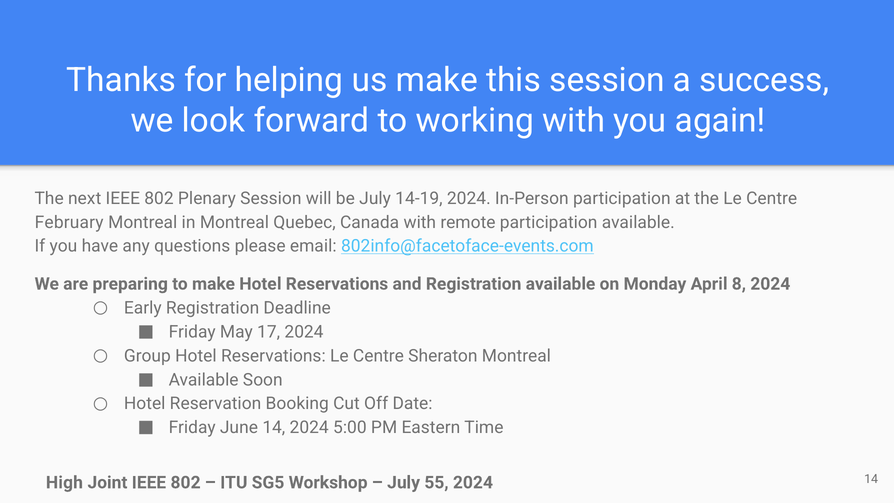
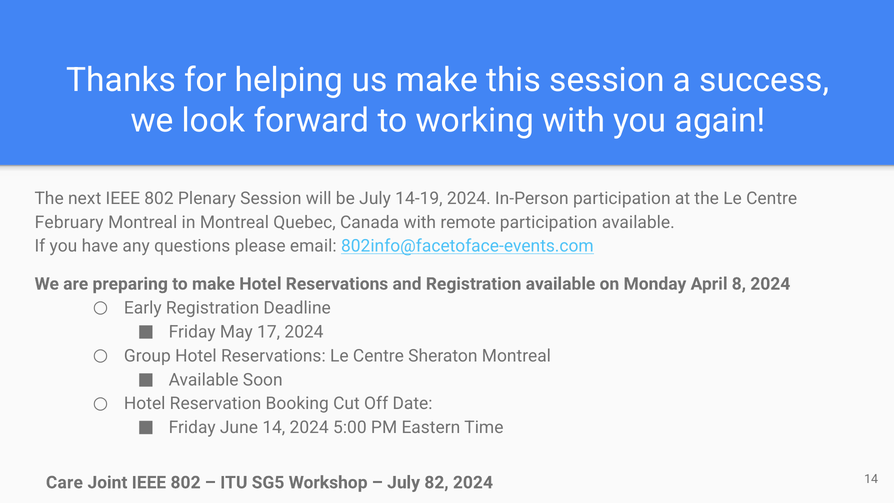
High: High -> Care (64, 482)
55: 55 -> 82 (436, 482)
